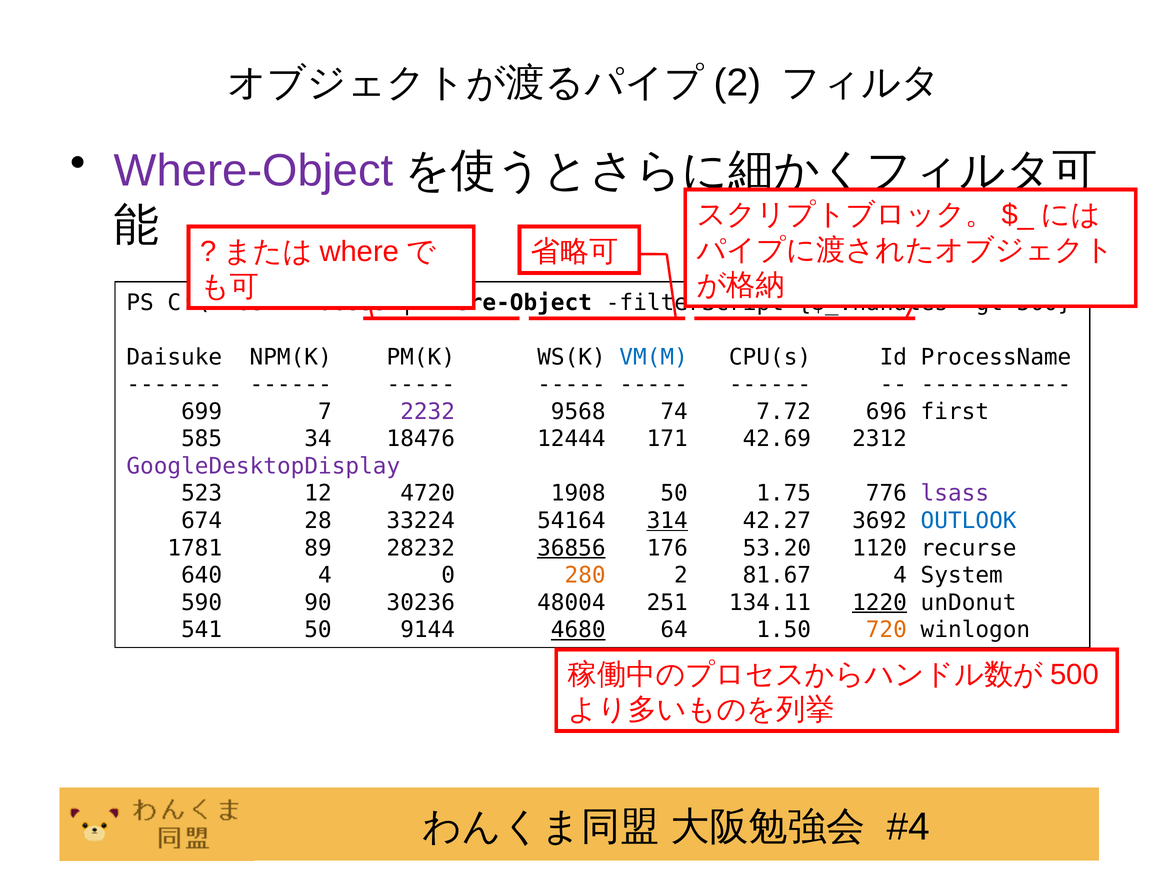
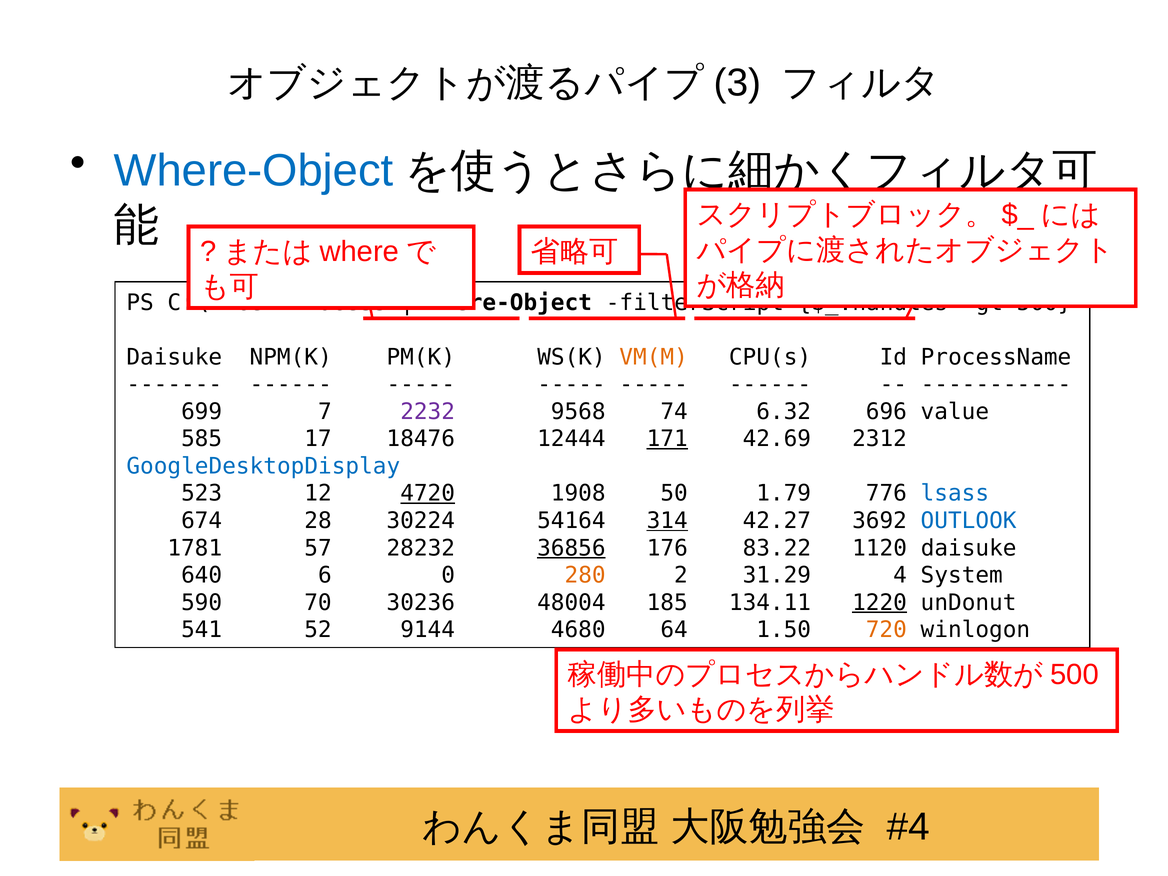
2: 2 -> 3 (737, 83)
Where-Object colour: purple -> blue (254, 171)
VM(M colour: blue -> orange (654, 357)
7.72: 7.72 -> 6.32 (784, 412)
first: first -> value (955, 412)
34: 34 -> 17 (318, 439)
171 underline: none -> present (667, 439)
GoogleDesktopDisplay colour: purple -> blue (263, 466)
4720 underline: none -> present (428, 494)
1.75: 1.75 -> 1.79 (784, 494)
lsass colour: purple -> blue (955, 494)
33224: 33224 -> 30224 (421, 521)
89: 89 -> 57 (318, 548)
53.20: 53.20 -> 83.22 (777, 548)
1120 recurse: recurse -> daisuke (969, 548)
640 4: 4 -> 6 (325, 575)
81.67: 81.67 -> 31.29 (777, 575)
90: 90 -> 70 (318, 603)
251: 251 -> 185 (667, 603)
541 50: 50 -> 52 (318, 630)
4680 underline: present -> none (578, 630)
